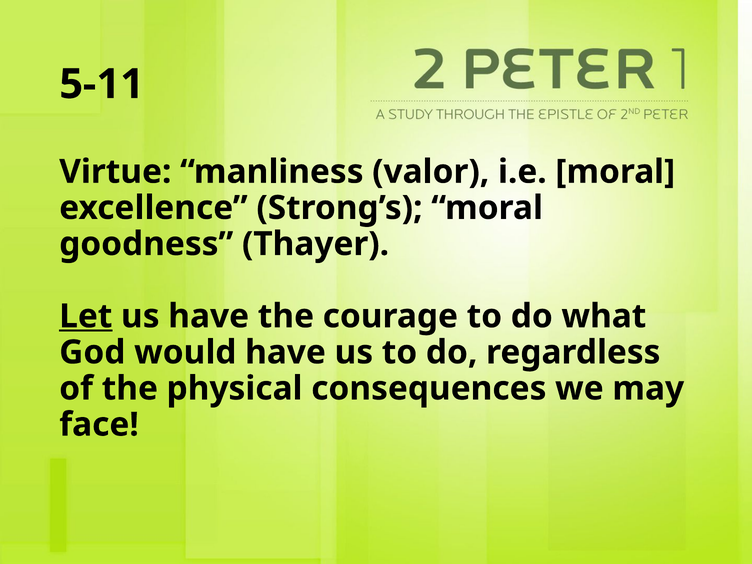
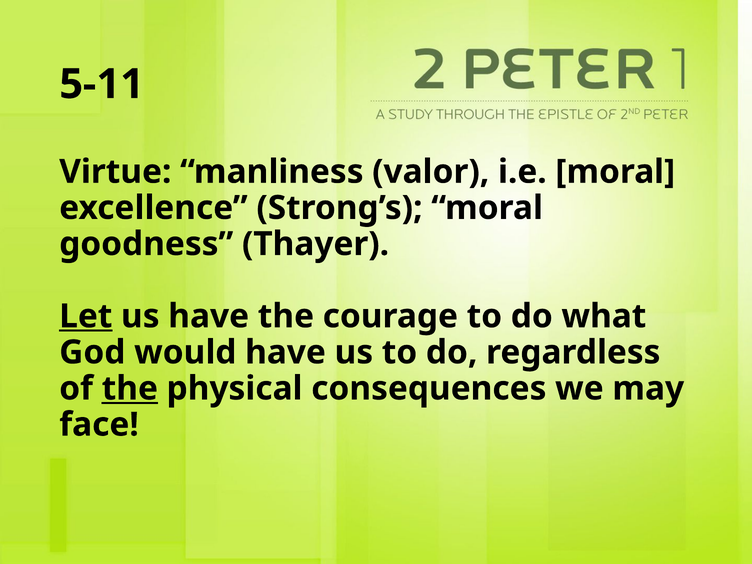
the underline: none -> present (130, 388)
